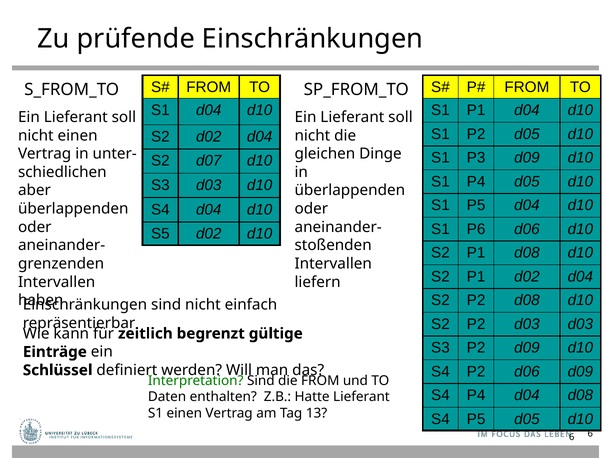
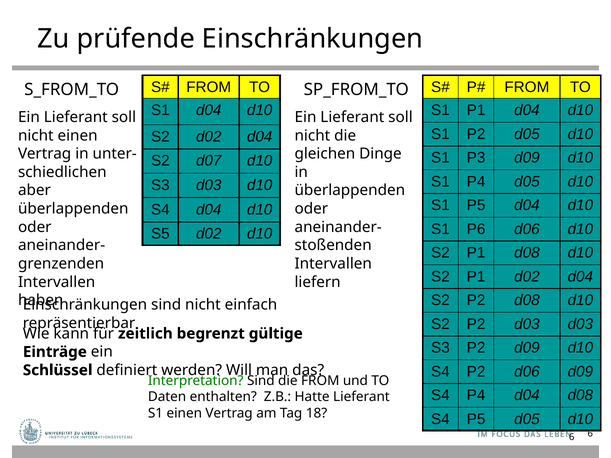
13: 13 -> 18 (317, 413)
